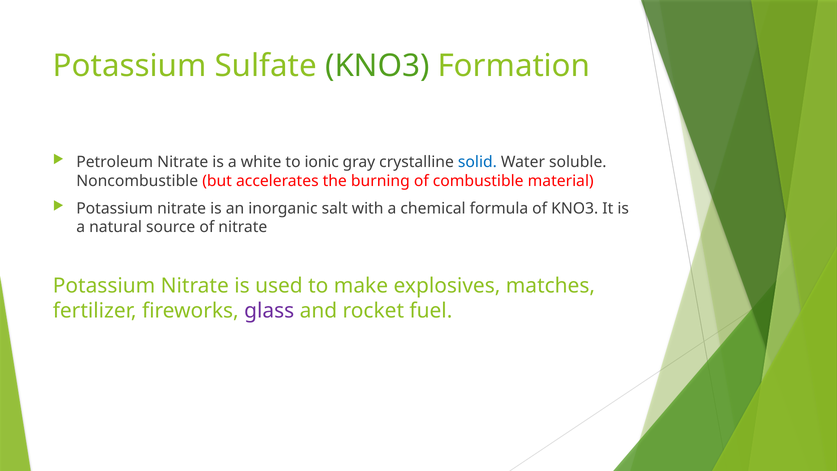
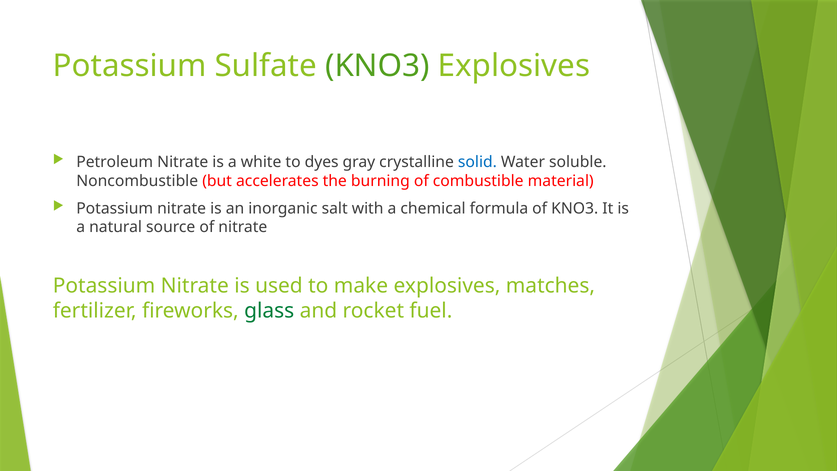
KNO3 Formation: Formation -> Explosives (514, 66)
ionic: ionic -> dyes (322, 162)
glass colour: purple -> green (269, 311)
